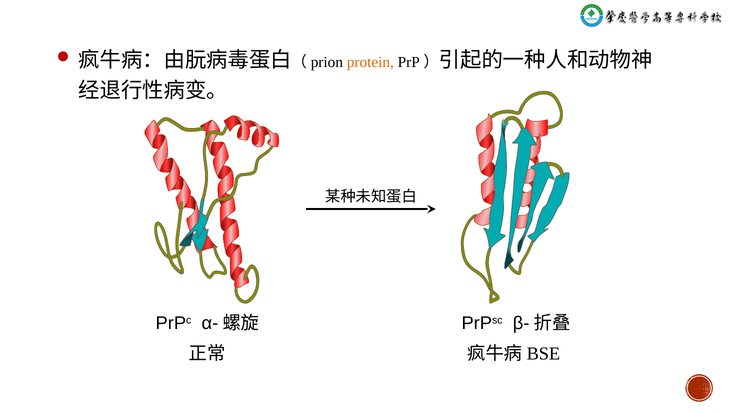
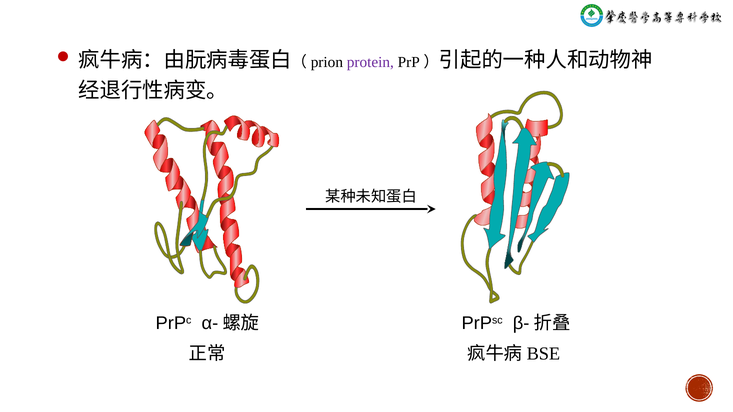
protein colour: orange -> purple (370, 62)
